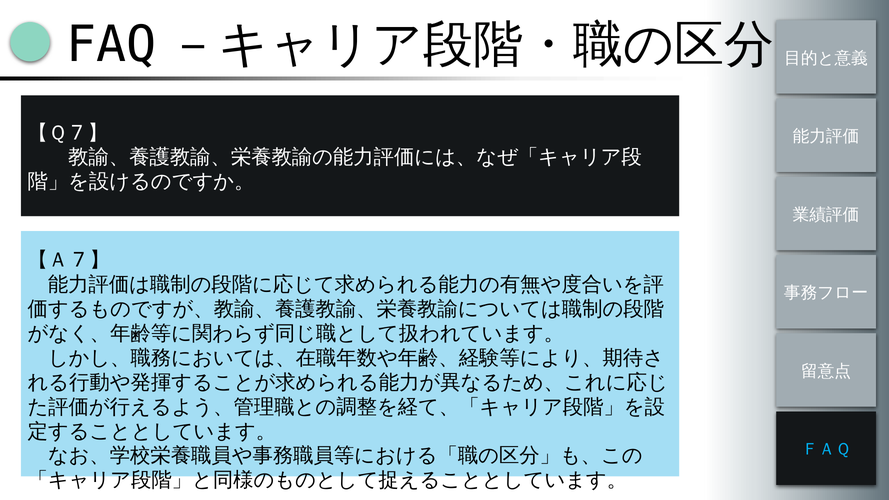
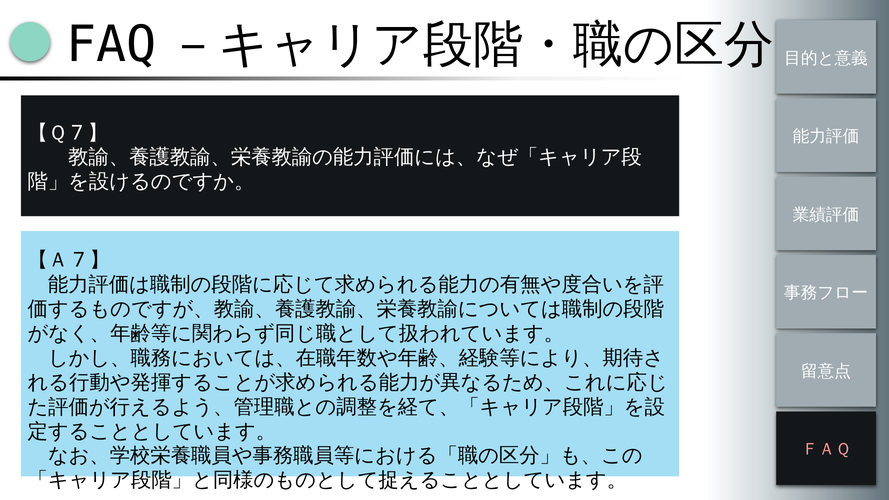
ＦＡＱ colour: light blue -> pink (826, 449)
